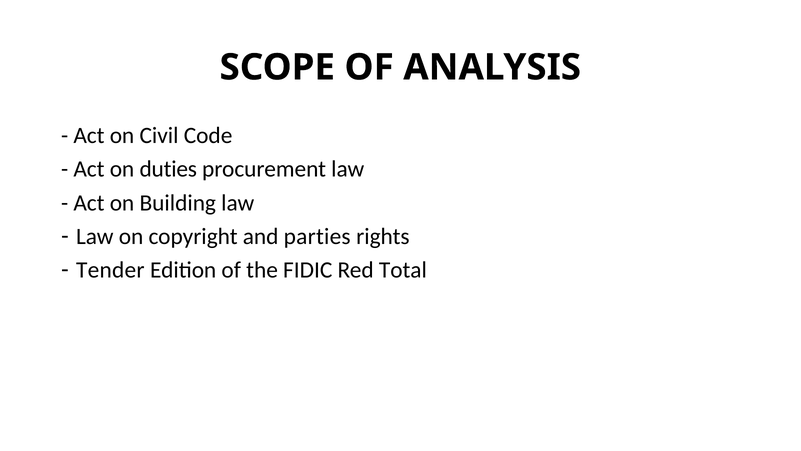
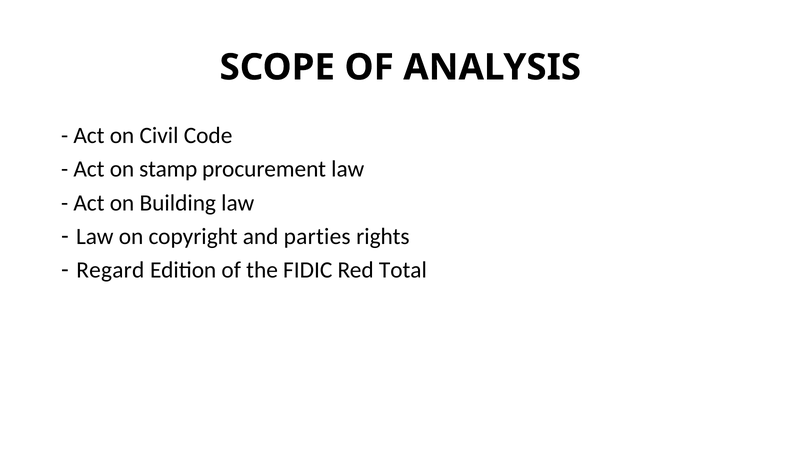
duties: duties -> stamp (168, 169)
Tender: Tender -> Regard (110, 270)
